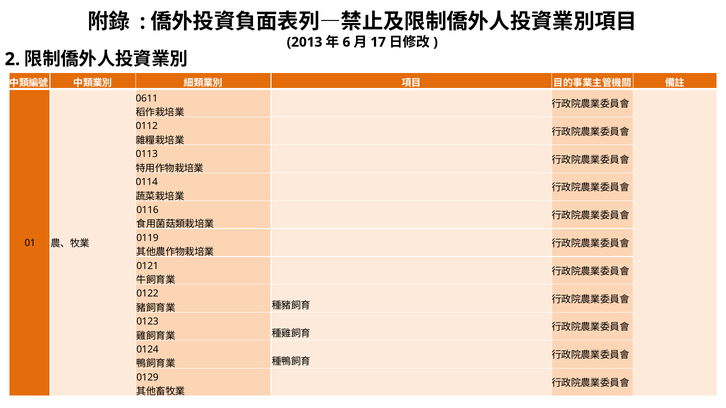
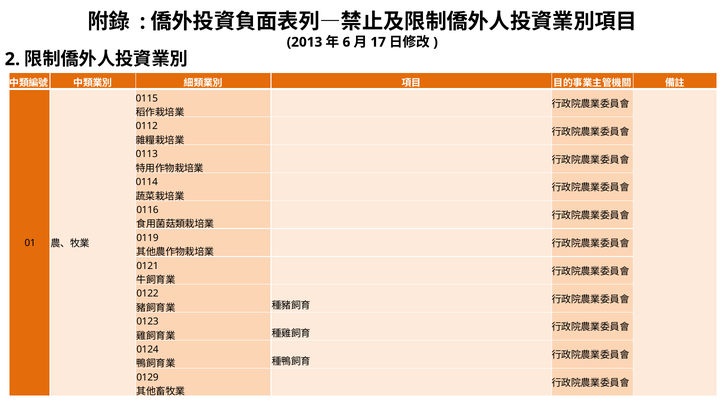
0611: 0611 -> 0115 (147, 98)
